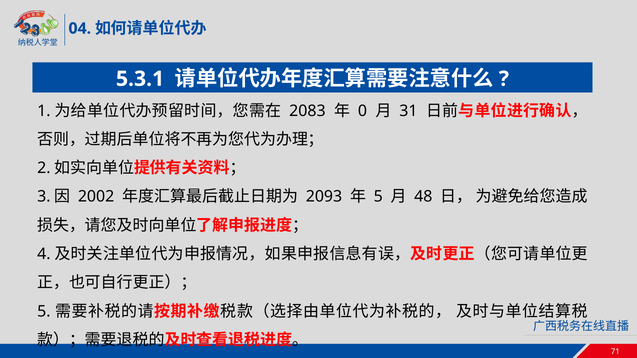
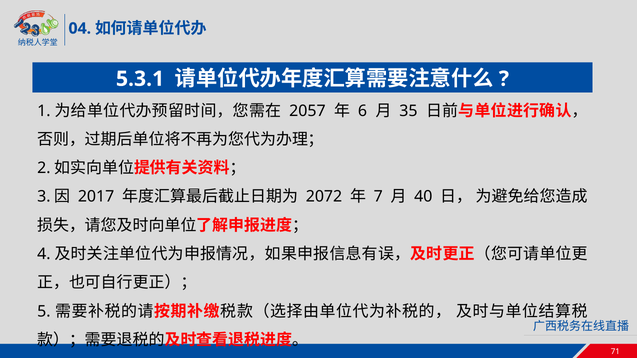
2083: 2083 -> 2057 (307, 111)
0: 0 -> 6 (362, 111)
31: 31 -> 35 (408, 111)
2002: 2002 -> 2017 (96, 197)
2093: 2093 -> 2072 (324, 197)
5: 5 -> 7 (378, 197)
48: 48 -> 40 (423, 197)
